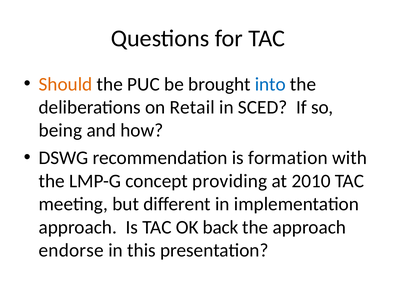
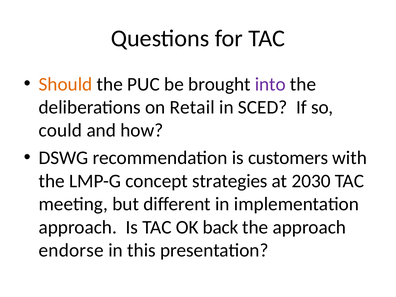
into colour: blue -> purple (270, 84)
being: being -> could (60, 130)
formation: formation -> customers (288, 158)
providing: providing -> strategies (230, 181)
2010: 2010 -> 2030 (311, 181)
